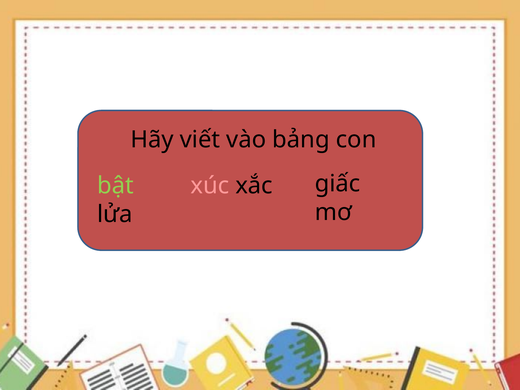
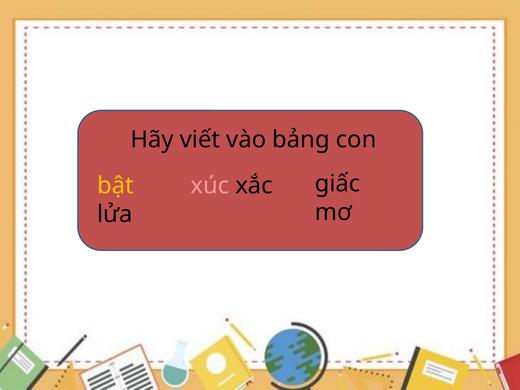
bật colour: light green -> yellow (115, 186)
